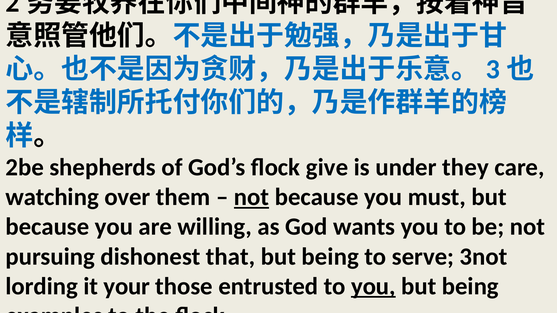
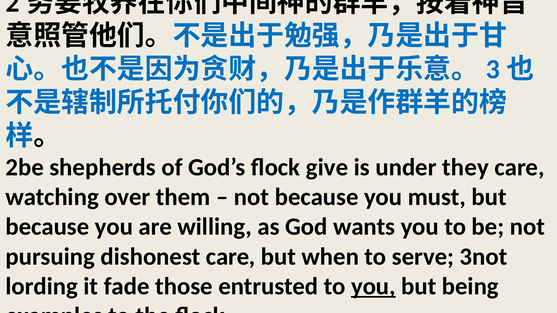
not underline: present -> none (252, 197)
dishonest that: that -> care (231, 257)
being: being -> when (330, 257)
your: your -> fade (127, 286)
